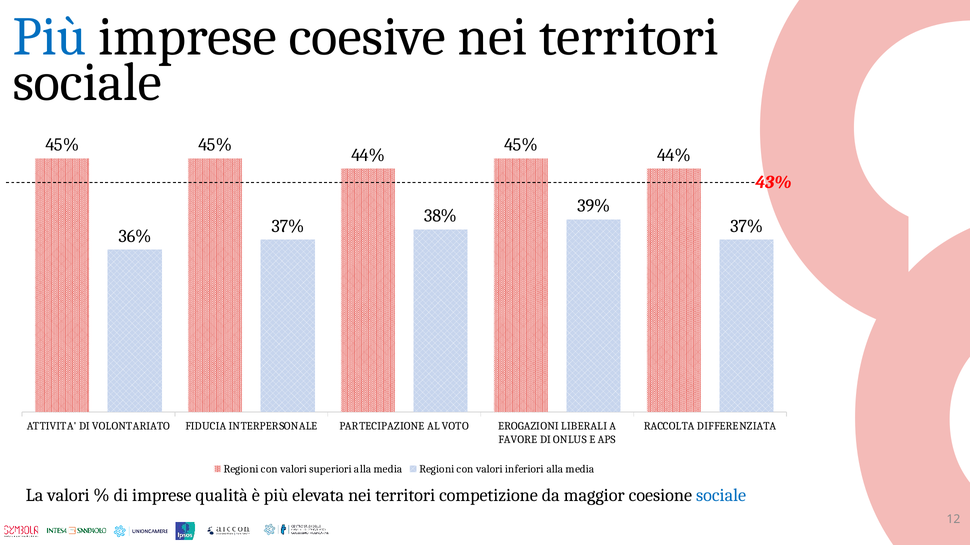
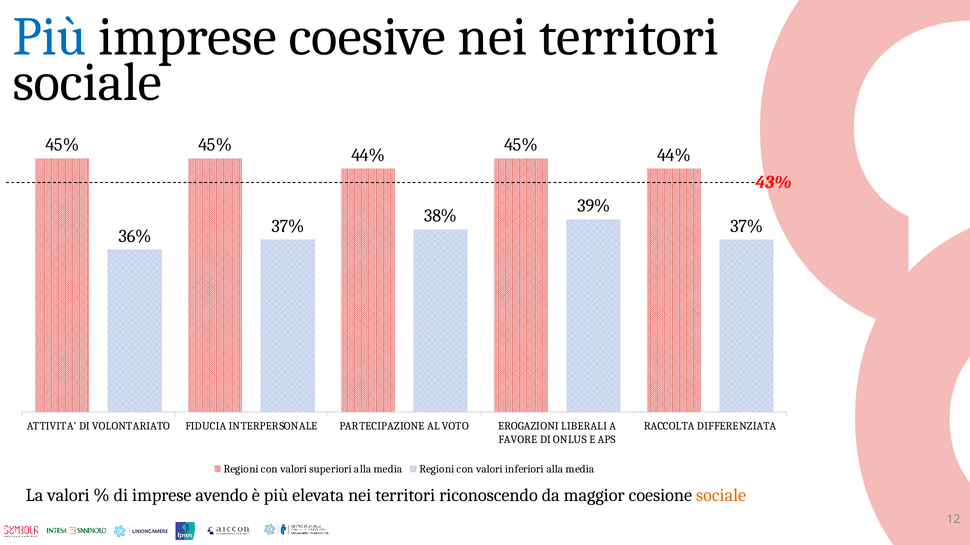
qualità: qualità -> avendo (222, 496)
competizione: competizione -> riconoscendo (488, 496)
sociale colour: blue -> orange (721, 496)
